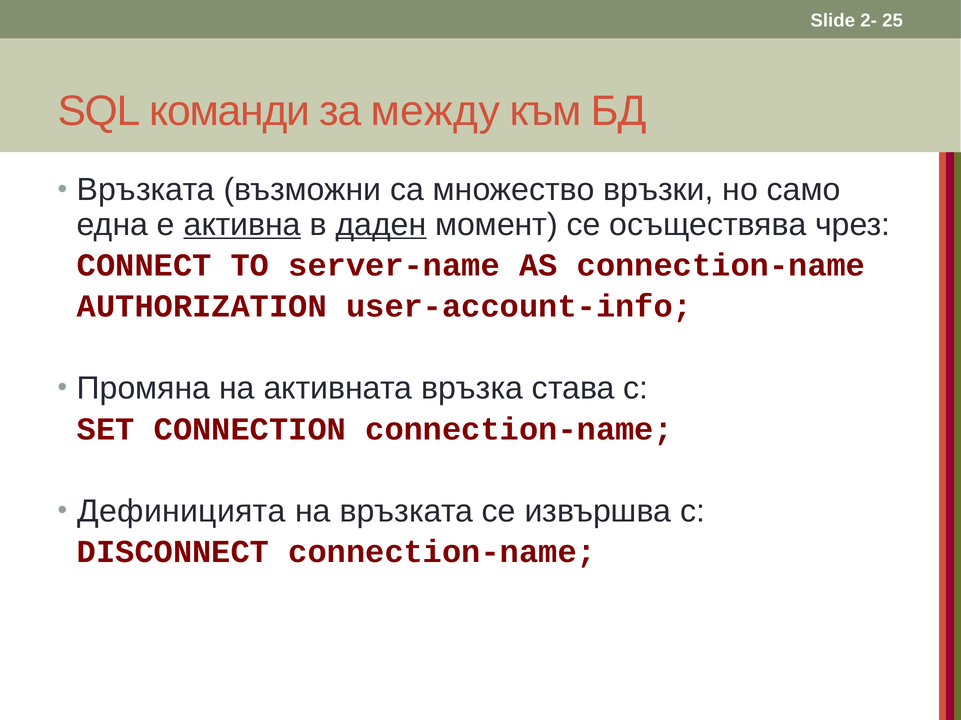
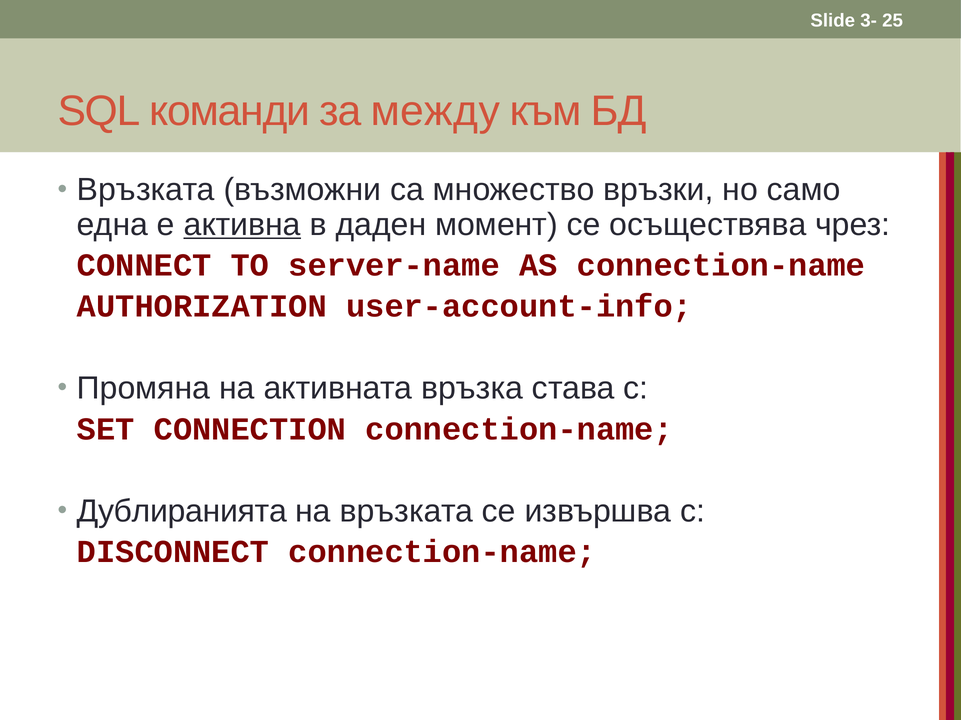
2-: 2- -> 3- (869, 21)
даден underline: present -> none (381, 225)
Дефиницията: Дефиницията -> Дублиранията (182, 512)
